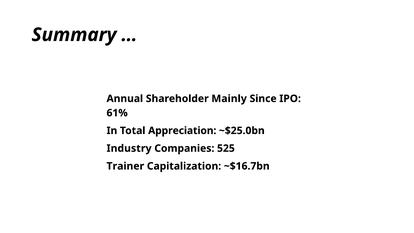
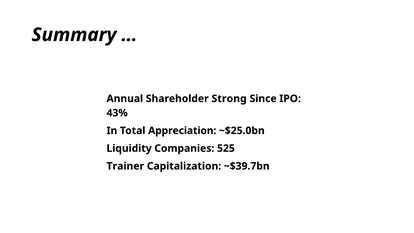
Mainly: Mainly -> Strong (229, 99)
61%: 61% -> 43% (117, 113)
Industry: Industry -> Liquidity (129, 148)
~$16.7bn: ~$16.7bn -> ~$39.7bn (247, 166)
